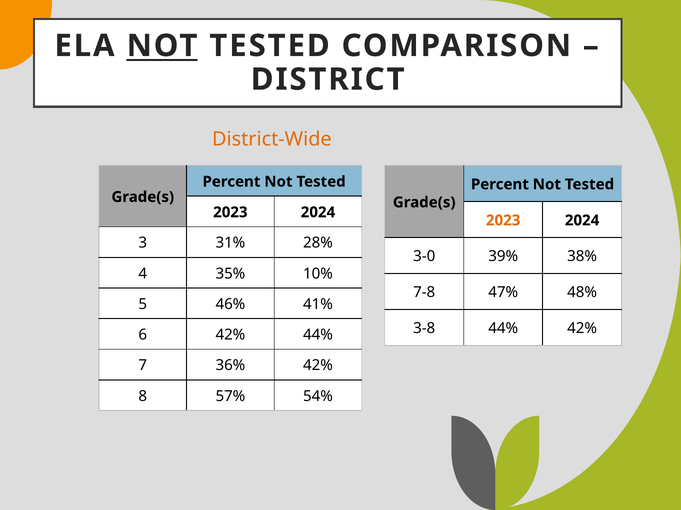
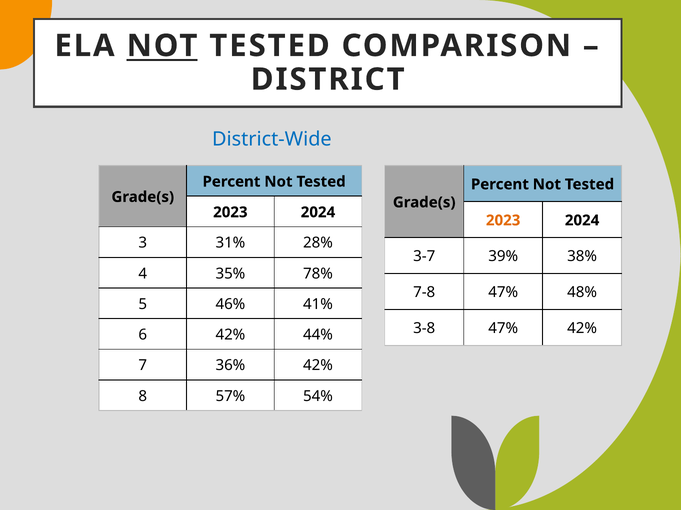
District-Wide colour: orange -> blue (272, 140)
3-0: 3-0 -> 3-7 (424, 257)
10%: 10% -> 78% (318, 274)
3-8 44%: 44% -> 47% (503, 329)
